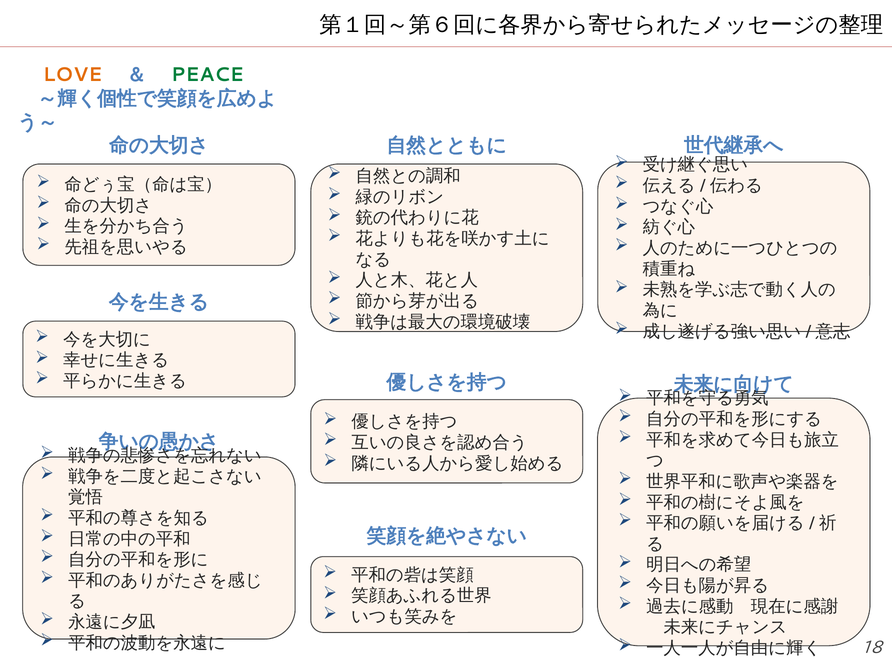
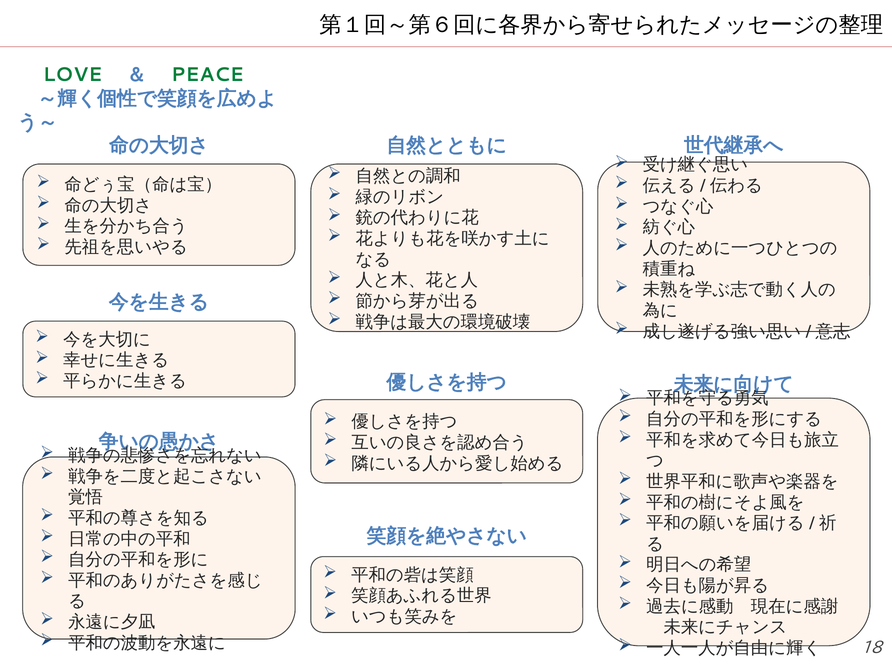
LOVE colour: orange -> green (73, 74)
